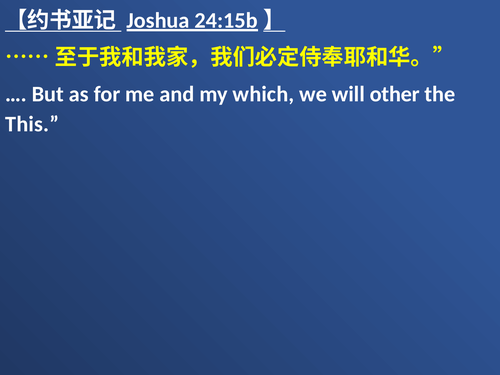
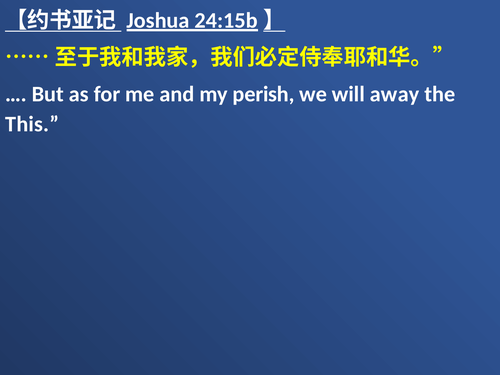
which: which -> perish (264, 94)
other: other -> away (395, 94)
